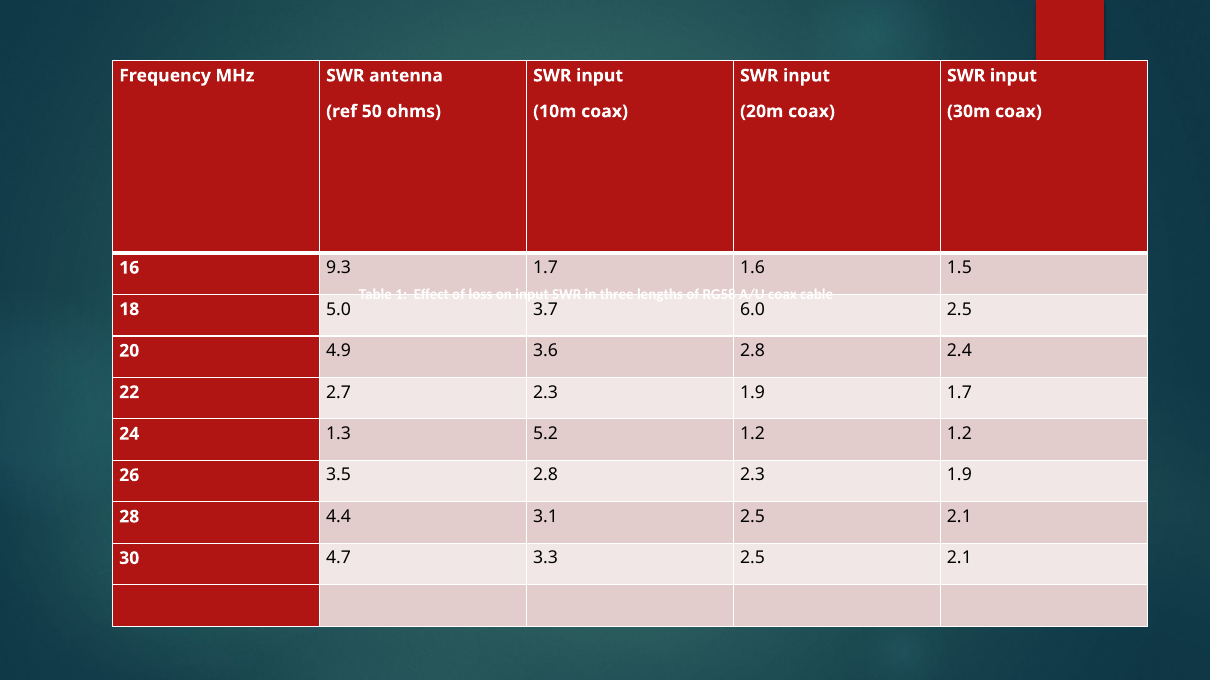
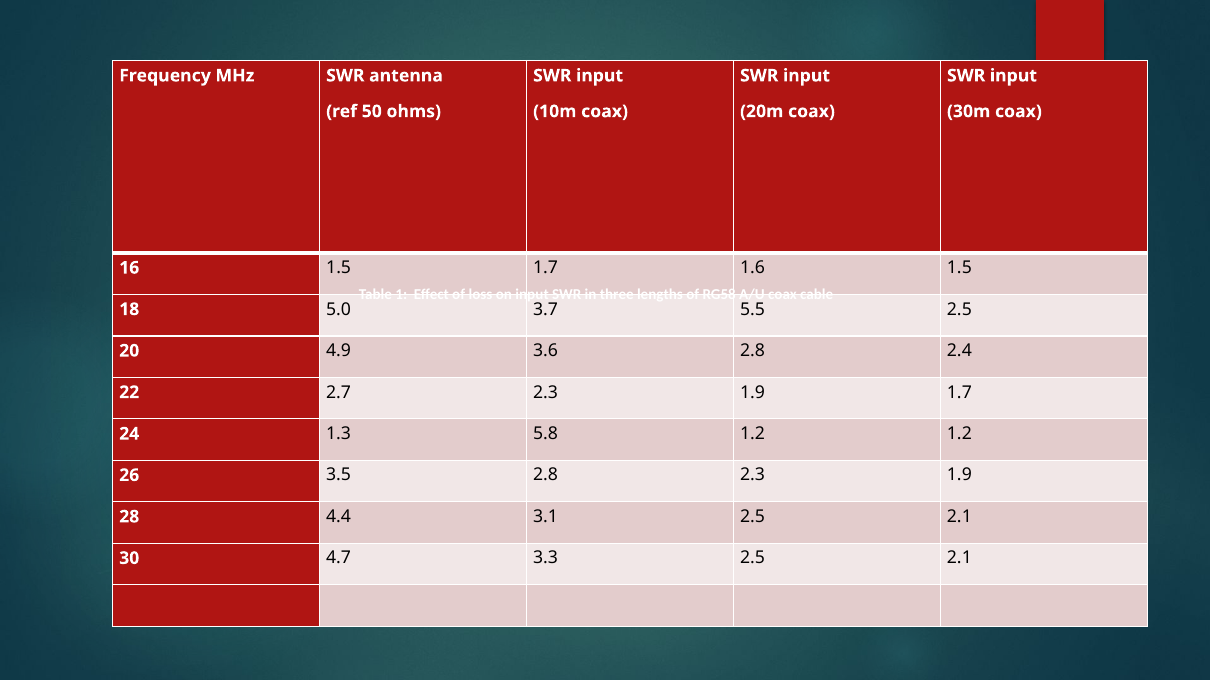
16 9.3: 9.3 -> 1.5 (339, 268)
6.0: 6.0 -> 5.5 (752, 310)
5.2: 5.2 -> 5.8 (546, 434)
